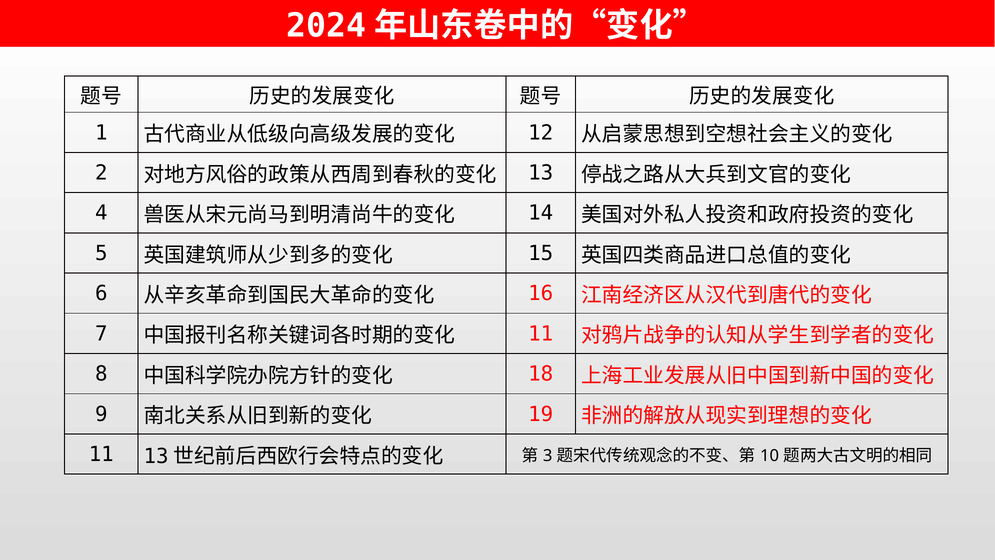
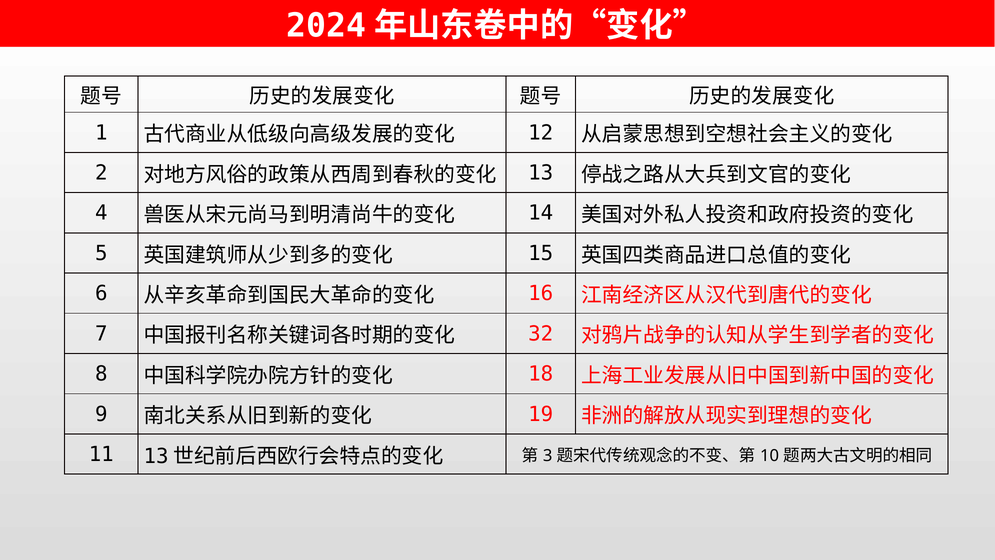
11: 11 -> 32 (541, 334)
